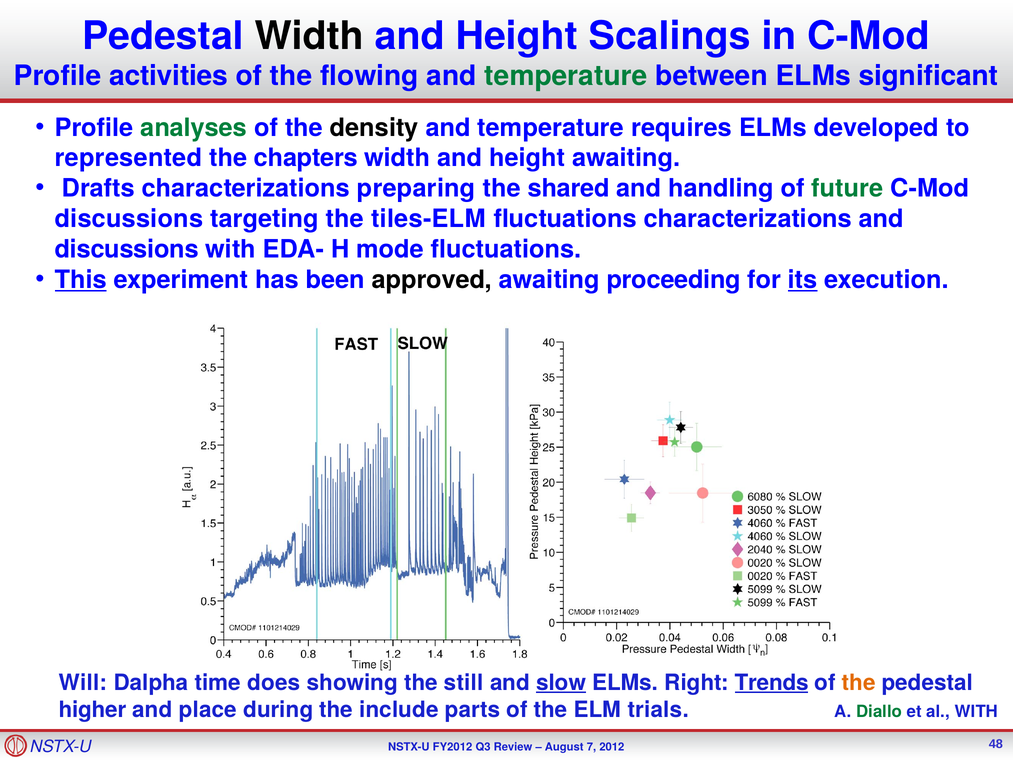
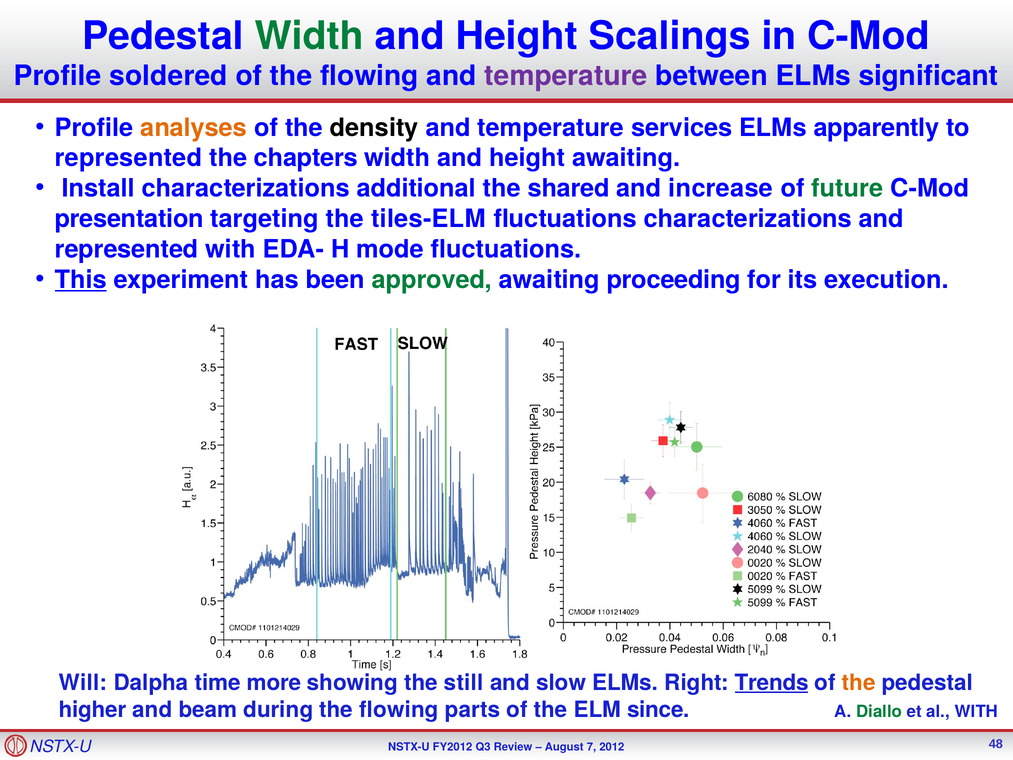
Width colour: black -> green (309, 36)
activities: activities -> soldered (168, 76)
temperature colour: green -> purple (566, 76)
analyses colour: green -> orange (194, 128)
requires: requires -> services (682, 128)
developed: developed -> apparently (876, 128)
Drafts: Drafts -> Install (98, 188)
preparing: preparing -> additional (416, 188)
handling: handling -> increase (721, 188)
discussions: discussions -> presentation (129, 219)
discussions: discussions -> represented (127, 249)
approved colour: black -> green (432, 280)
its underline: present -> none (803, 280)
does: does -> more (274, 682)
slow underline: present -> none (561, 682)
place: place -> beam (208, 709)
during the include: include -> flowing (399, 709)
trials: trials -> since (658, 709)
